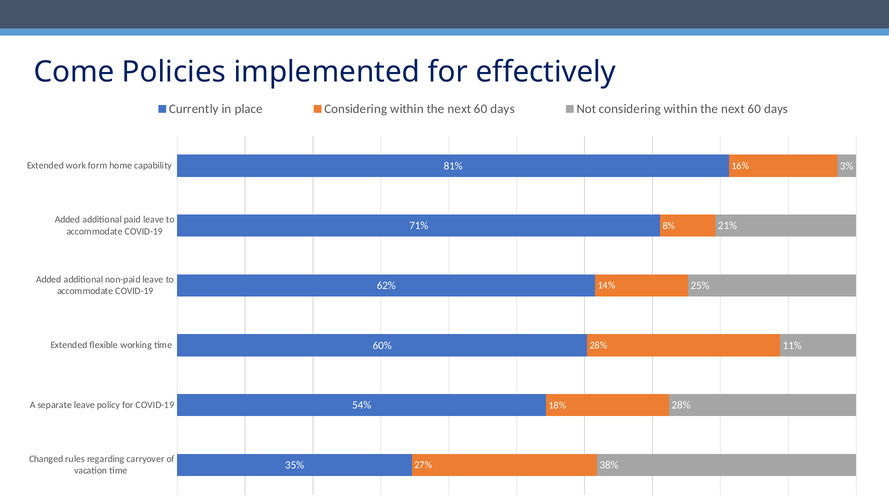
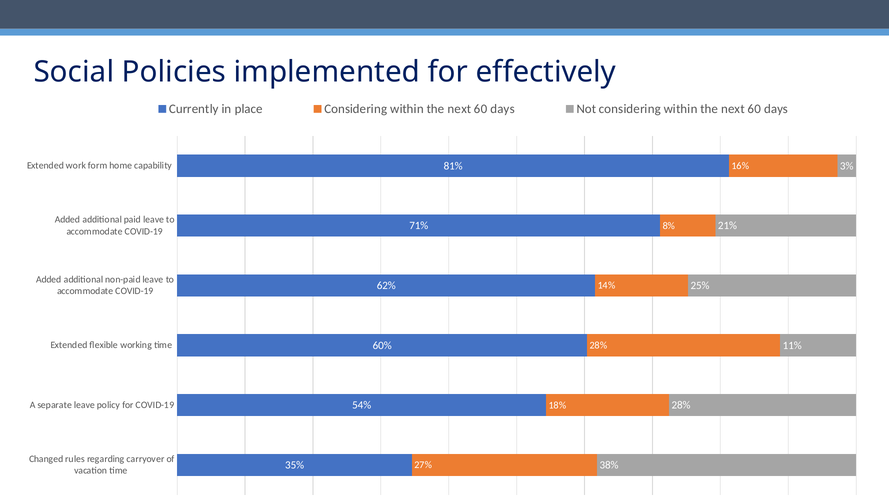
Come: Come -> Social (74, 72)
